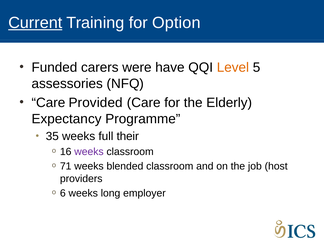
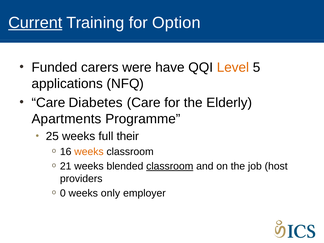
assessories: assessories -> applications (67, 84)
Provided: Provided -> Diabetes (96, 103)
Expectancy: Expectancy -> Apartments (67, 119)
35: 35 -> 25 (52, 136)
weeks colour: purple -> orange (89, 152)
71: 71 -> 21 (66, 166)
classroom underline: none -> present (170, 166)
6: 6 -> 0 (63, 193)
long: long -> only (110, 193)
